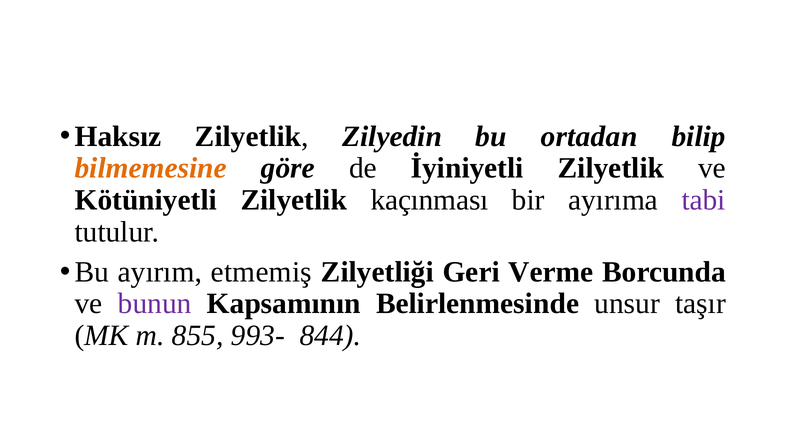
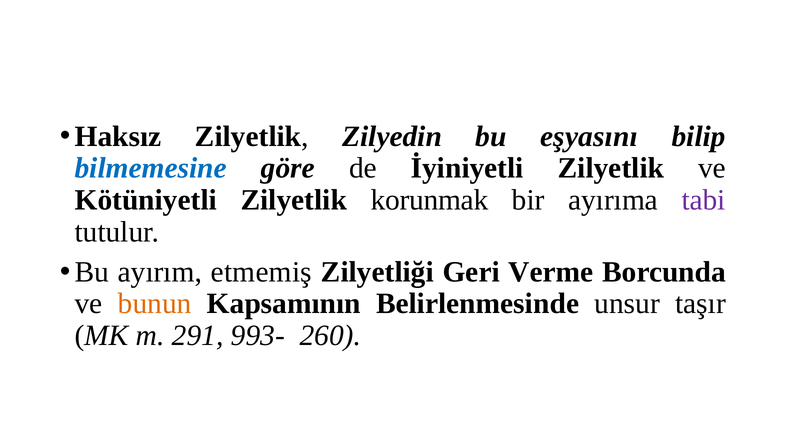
ortadan: ortadan -> eşyasını (589, 136)
bilmemesine colour: orange -> blue (151, 168)
kaçınması: kaçınması -> korunmak (430, 200)
bunun colour: purple -> orange (155, 304)
855: 855 -> 291 (198, 336)
844: 844 -> 260 (330, 336)
